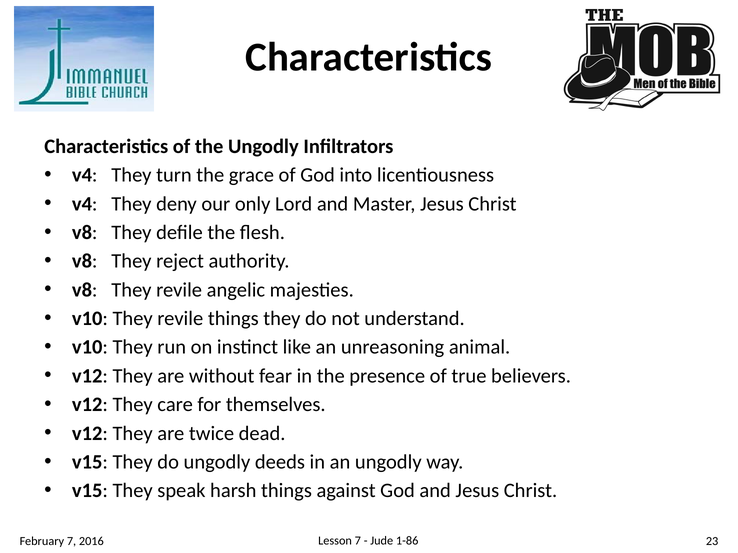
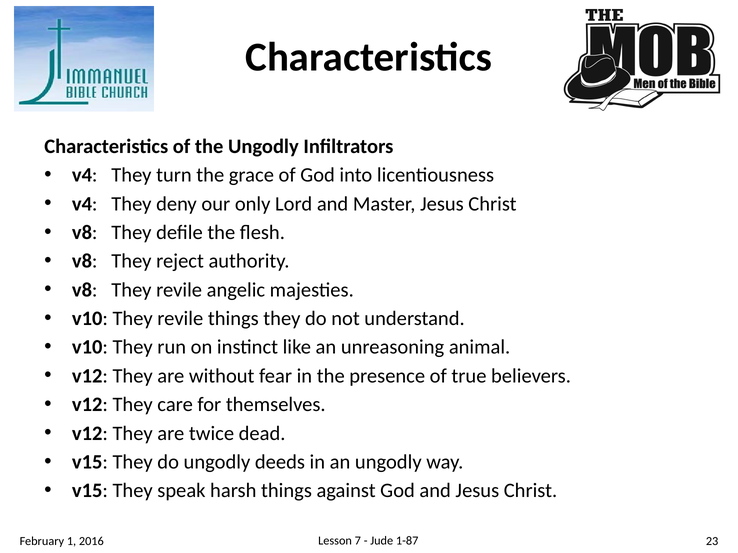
February 7: 7 -> 1 (72, 542)
1-86: 1-86 -> 1-87 (407, 541)
